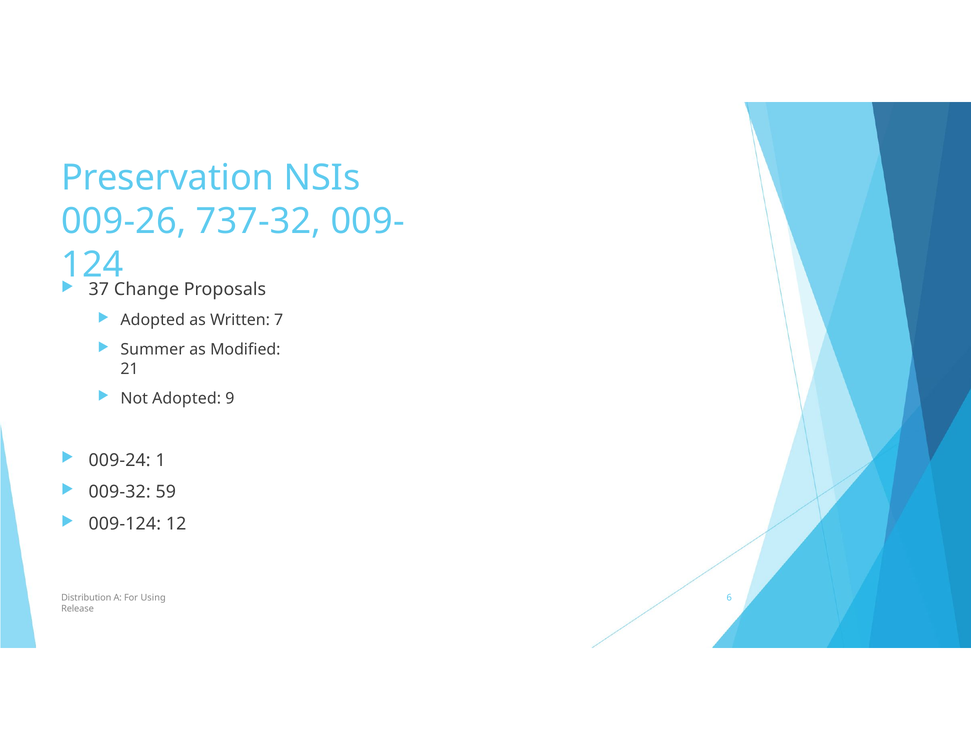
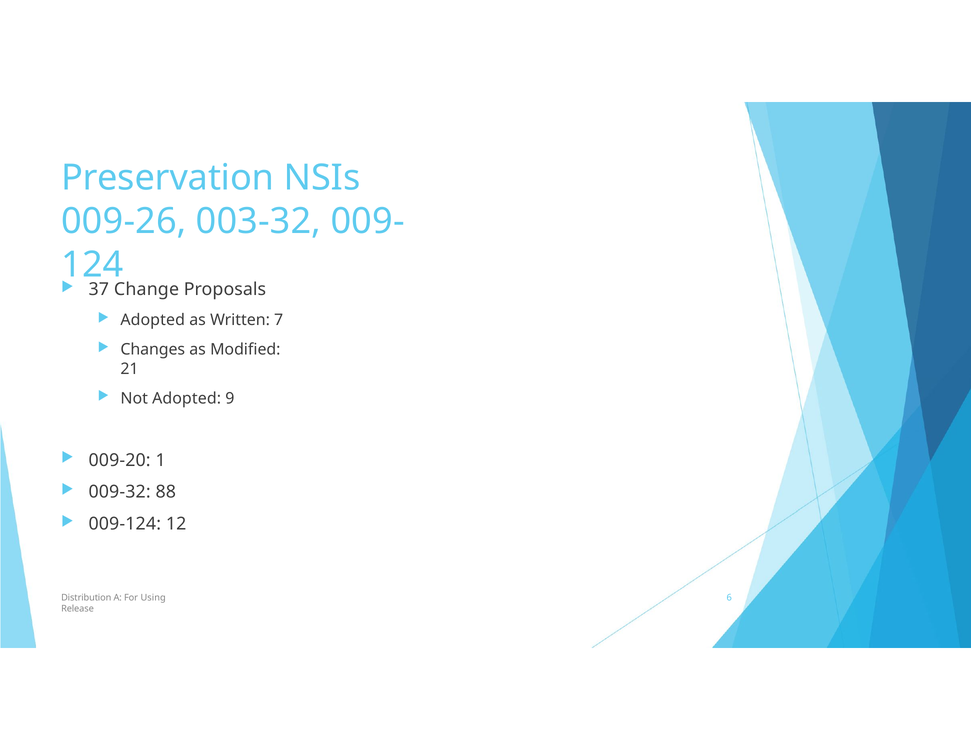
737-32: 737-32 -> 003-32 (258, 221)
Summer: Summer -> Changes (153, 350)
009-24: 009-24 -> 009-20 (120, 460)
59: 59 -> 88 (166, 492)
